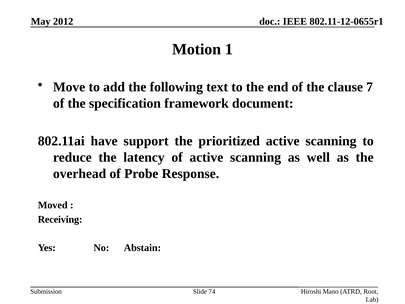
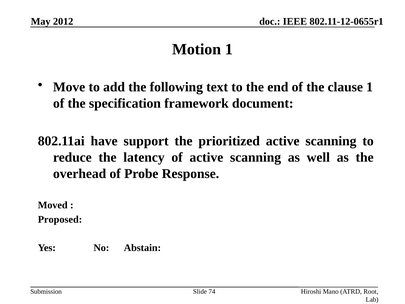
clause 7: 7 -> 1 (370, 87)
Receiving: Receiving -> Proposed (60, 219)
